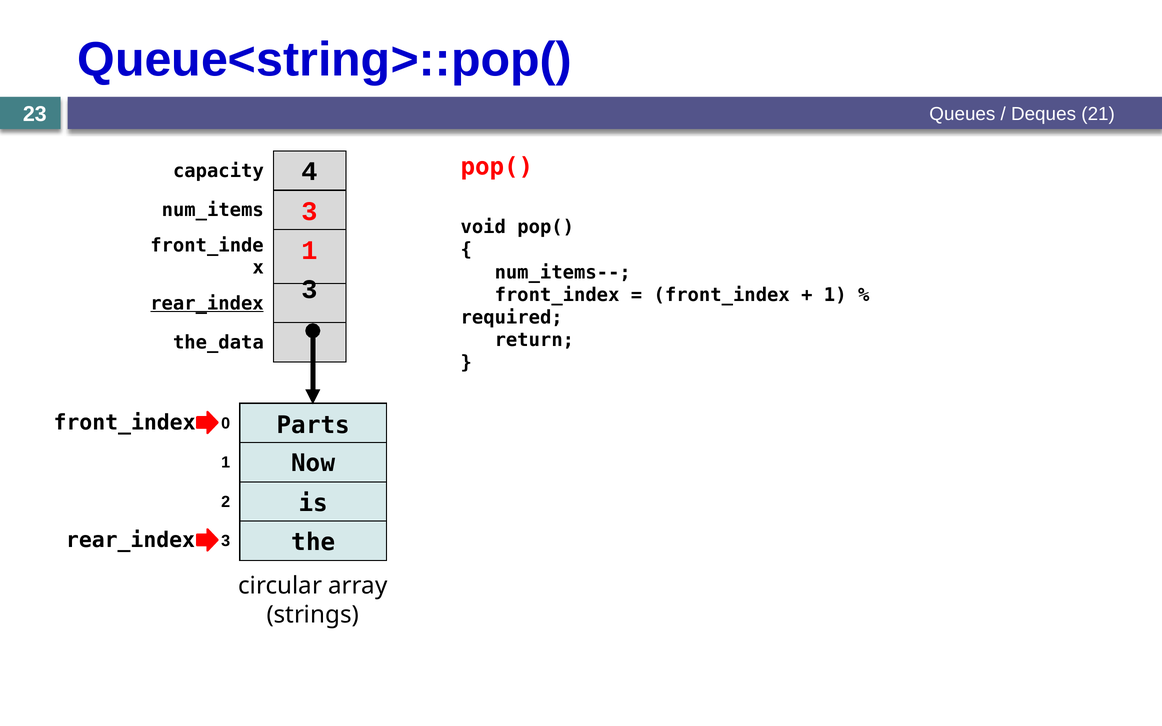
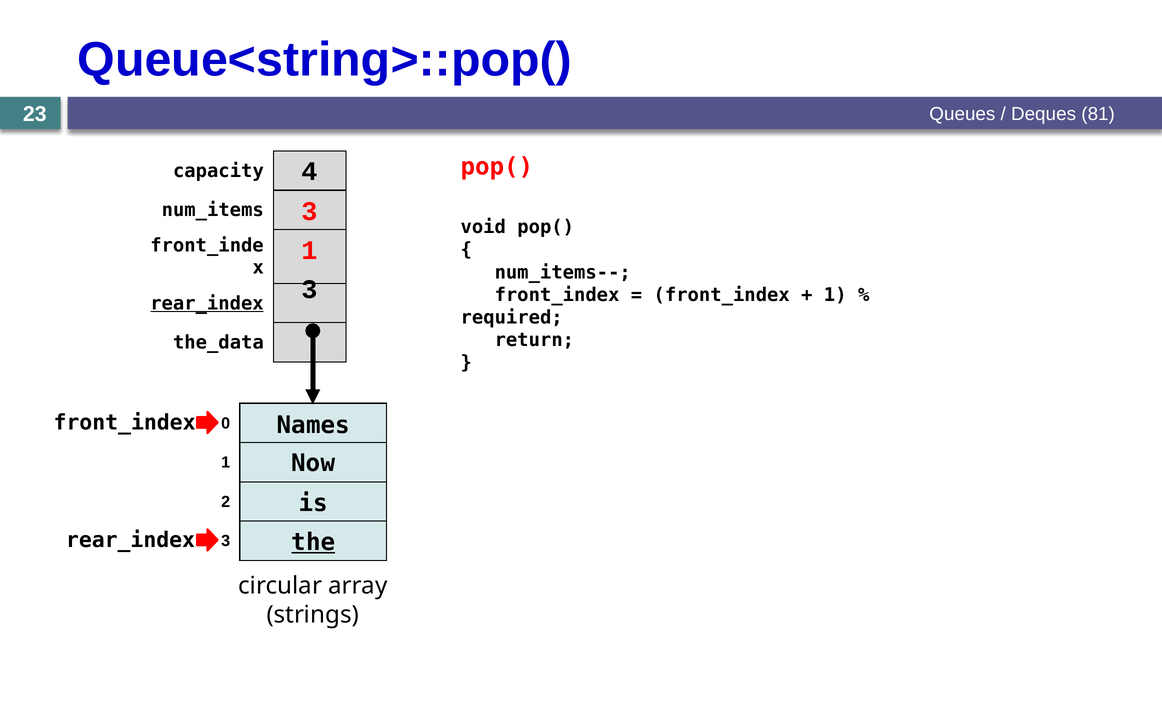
21: 21 -> 81 (1098, 114)
Parts: Parts -> Names (313, 425)
the underline: none -> present (313, 542)
